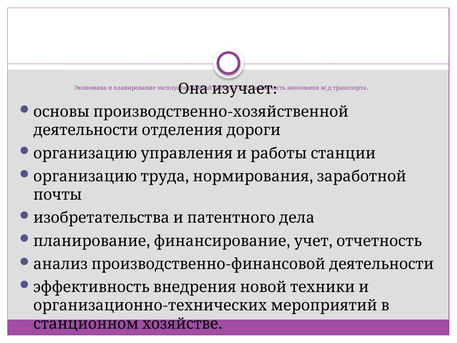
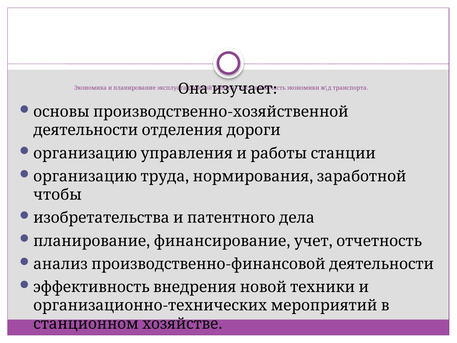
почты: почты -> чтобы (58, 195)
